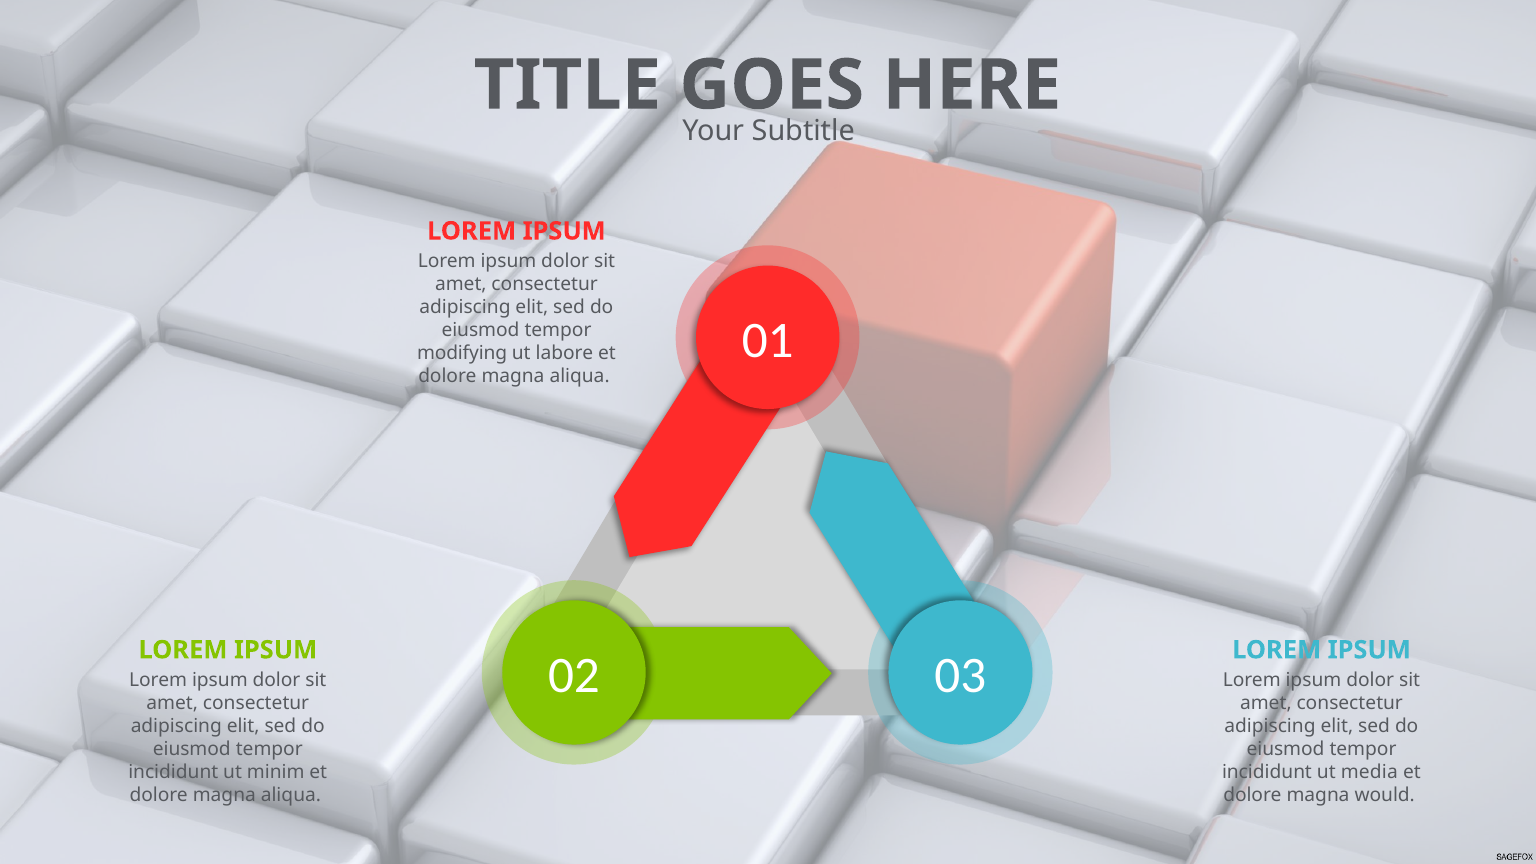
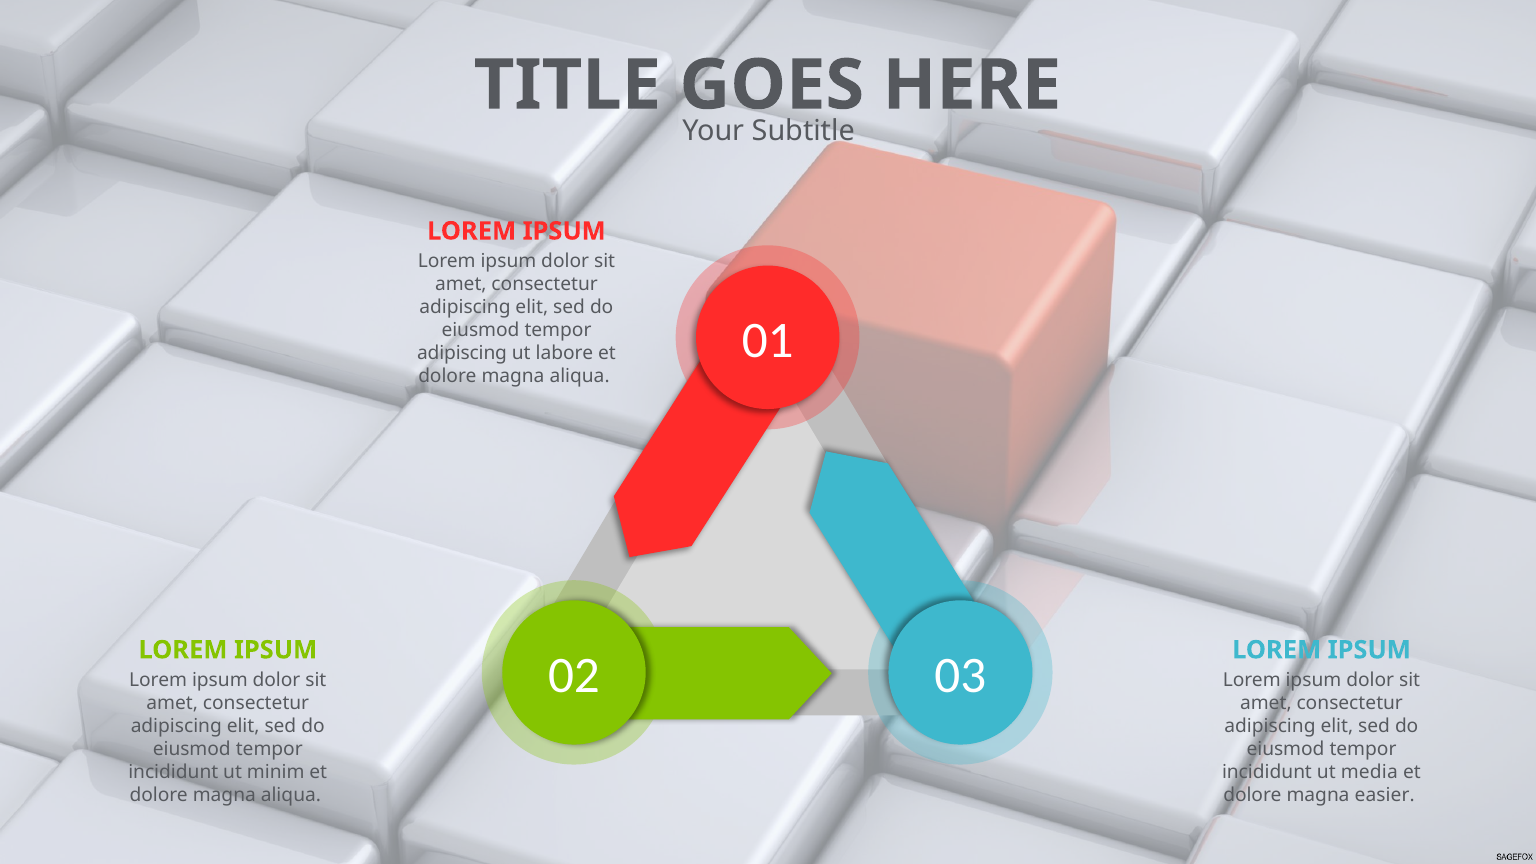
modifying: modifying -> adipiscing (462, 354)
would: would -> easier (1385, 795)
